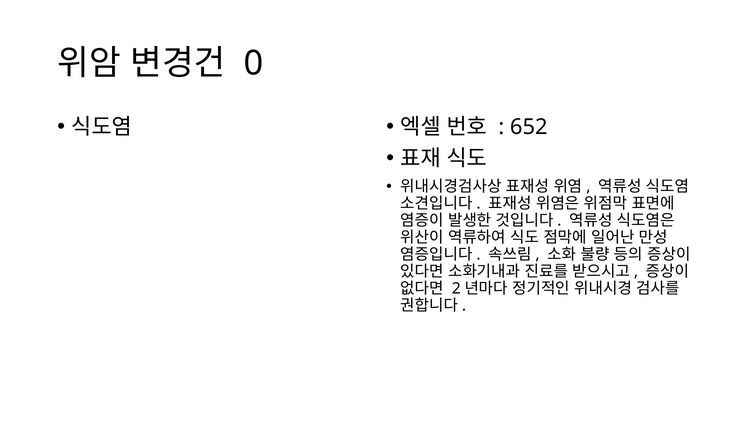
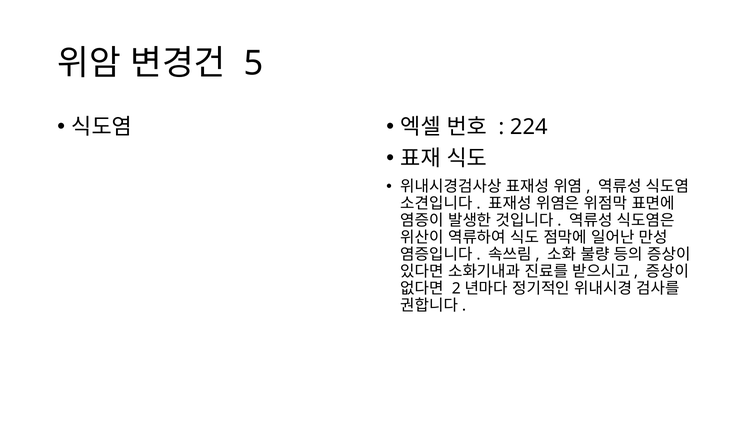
0: 0 -> 5 (253, 63)
652: 652 -> 224 (529, 127)
